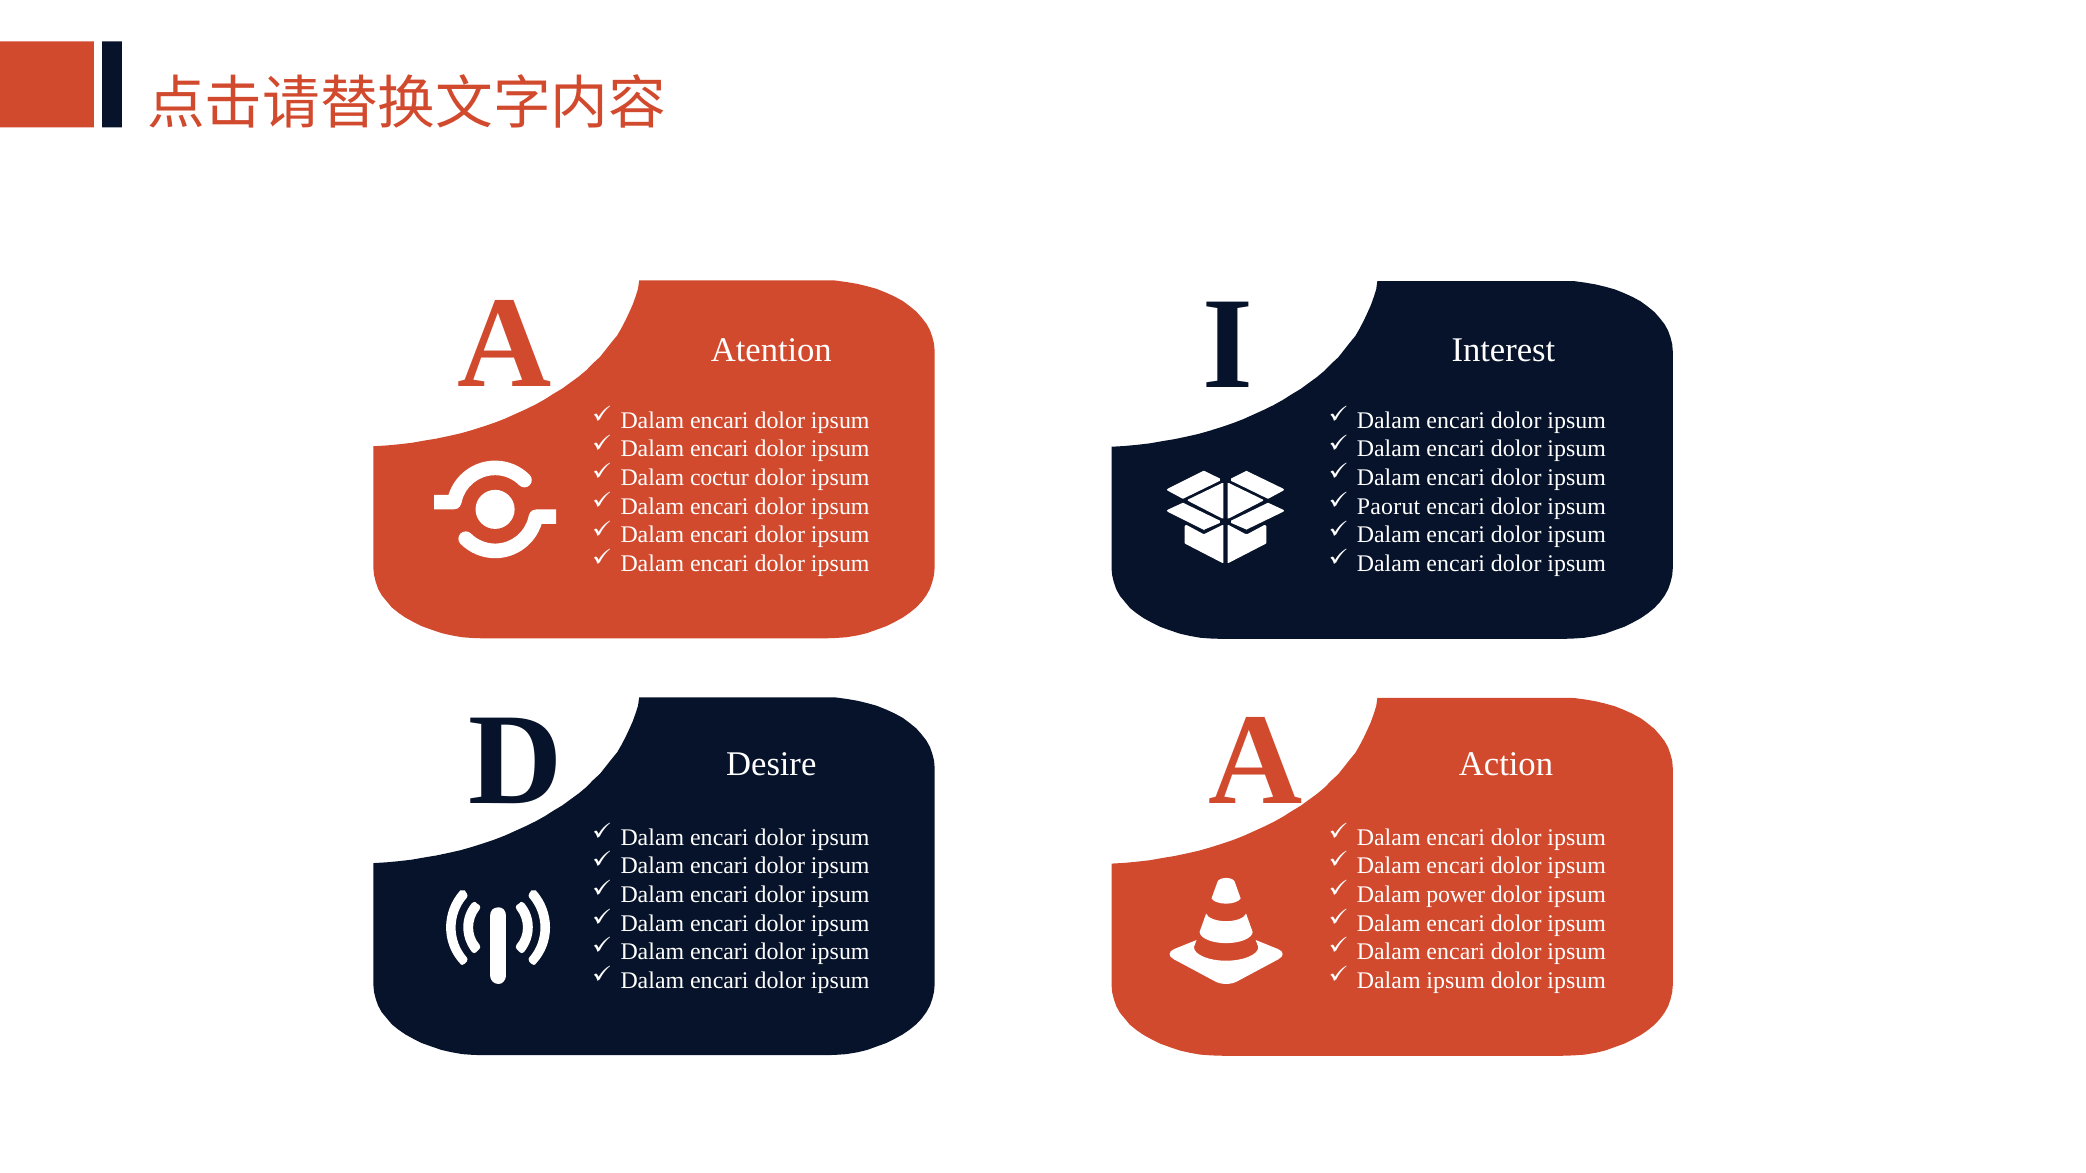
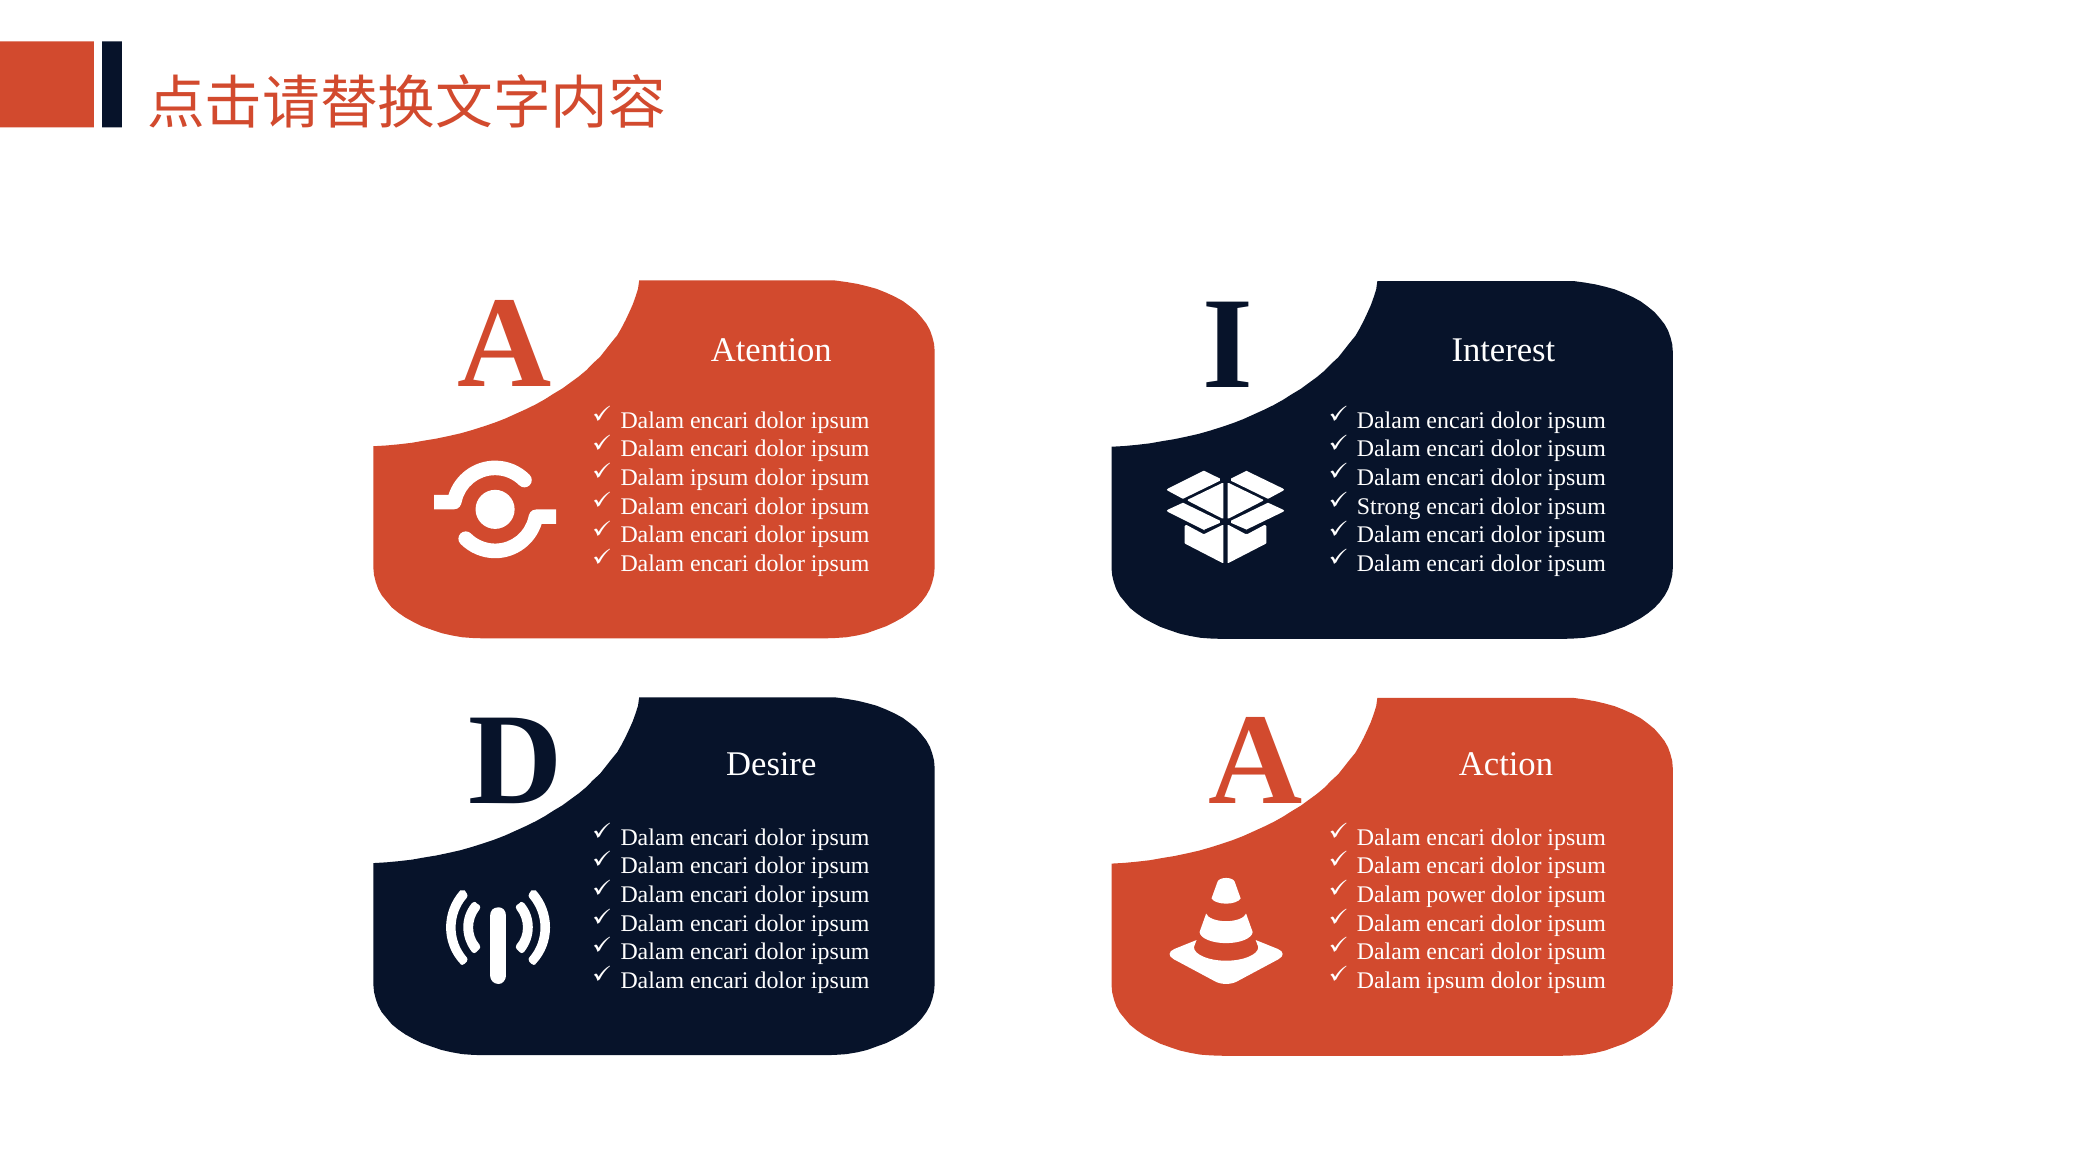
coctur: coctur -> ipsum (719, 478)
Paorut: Paorut -> Strong (1389, 507)
